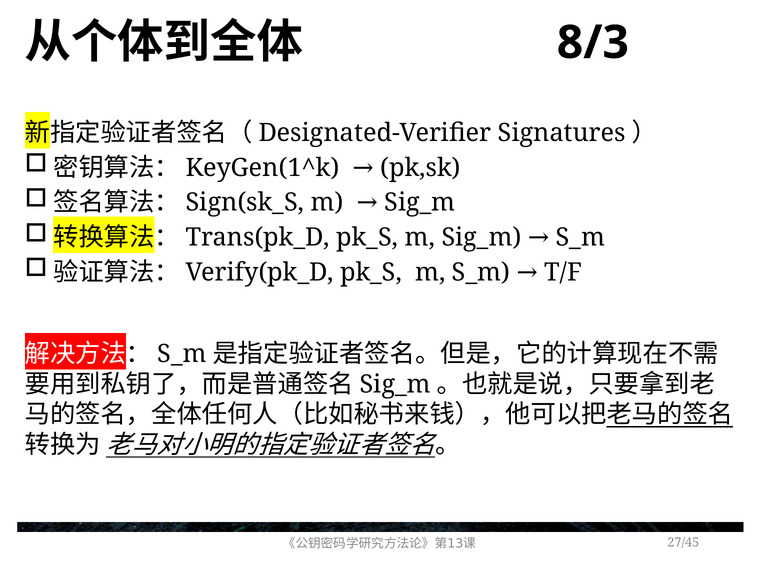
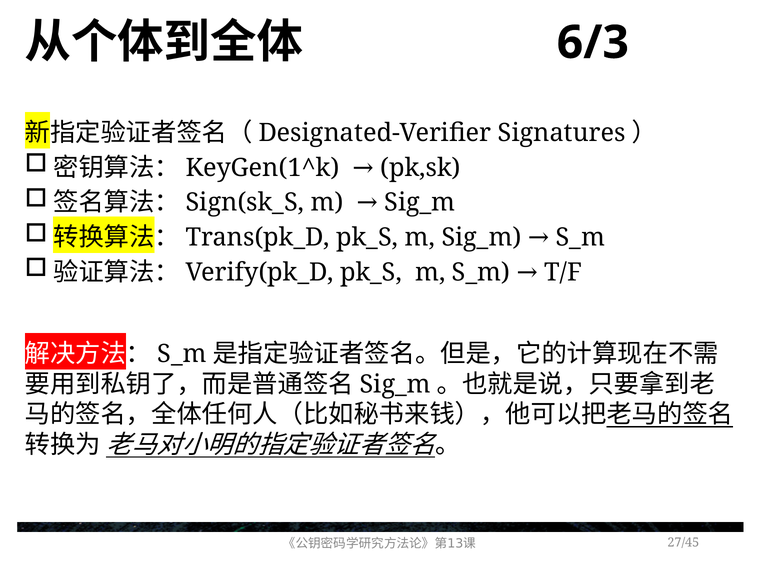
8/3: 8/3 -> 6/3 (593, 43)
